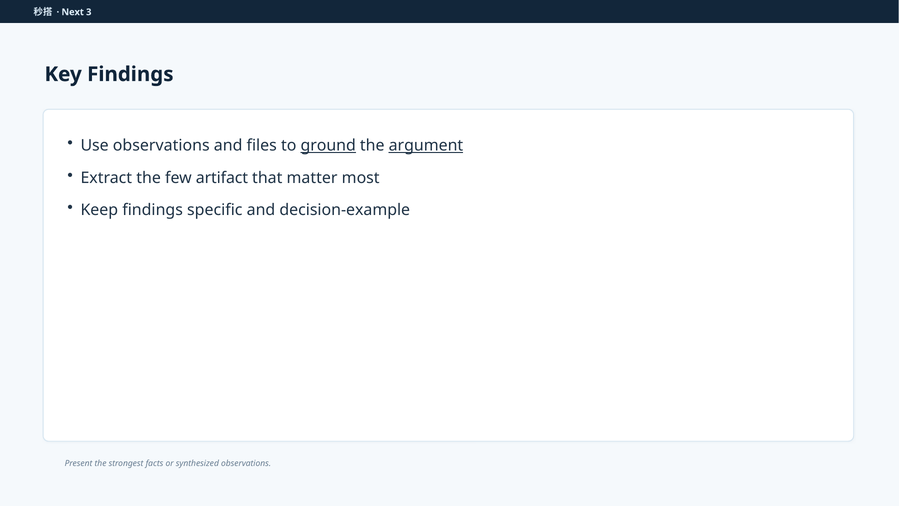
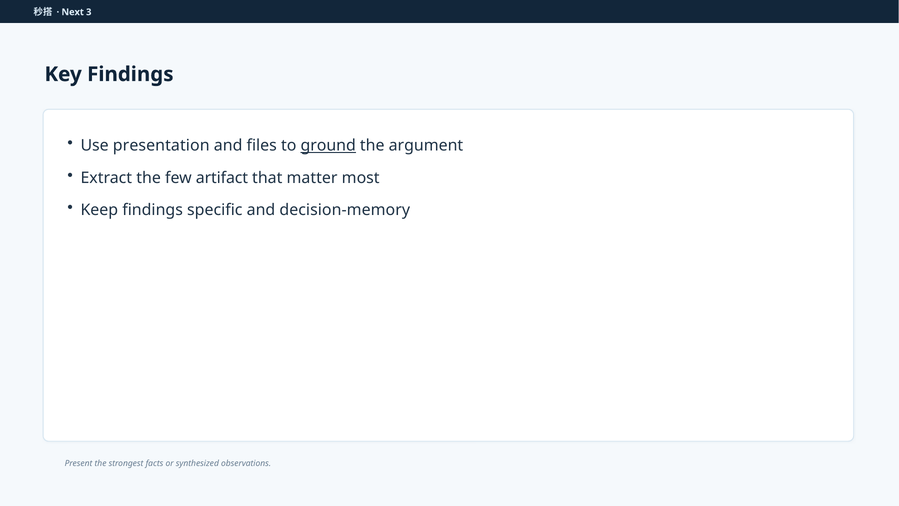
Use observations: observations -> presentation (161, 145)
argument underline: present -> none (426, 145)
decision-example: decision-example -> decision-memory (345, 210)
